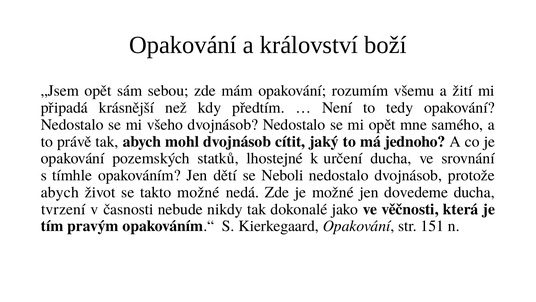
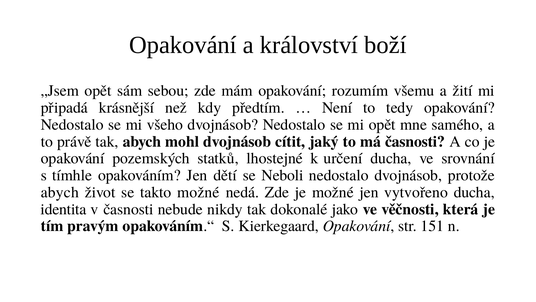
má jednoho: jednoho -> časnosti (415, 141)
dovedeme: dovedeme -> vytvořeno (416, 192)
tvrzení: tvrzení -> identita (63, 209)
